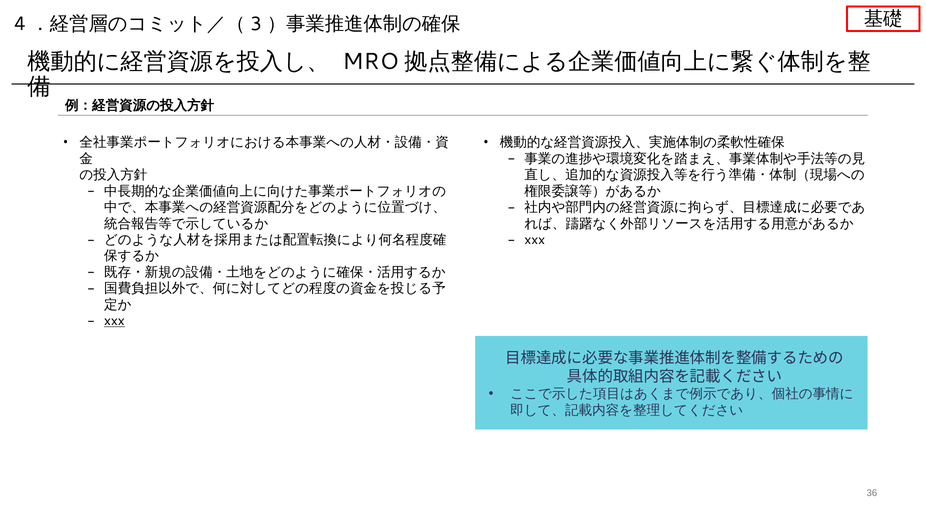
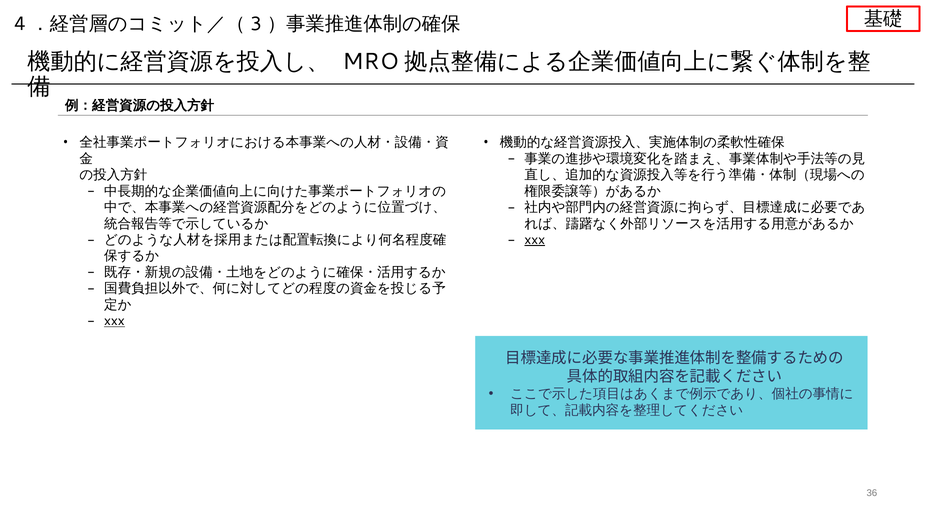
xxx underline: none -> present (535, 240)
